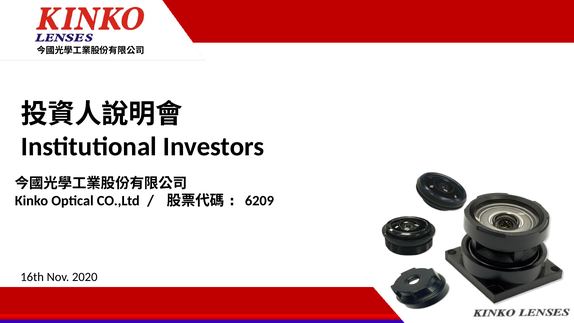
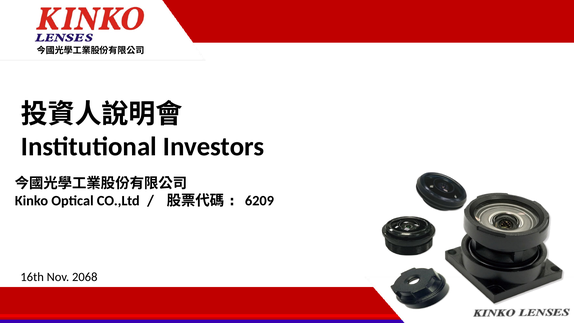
2020: 2020 -> 2068 (85, 277)
